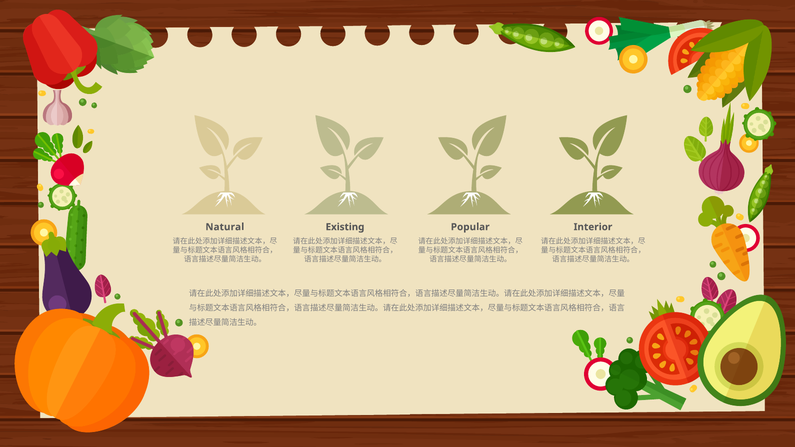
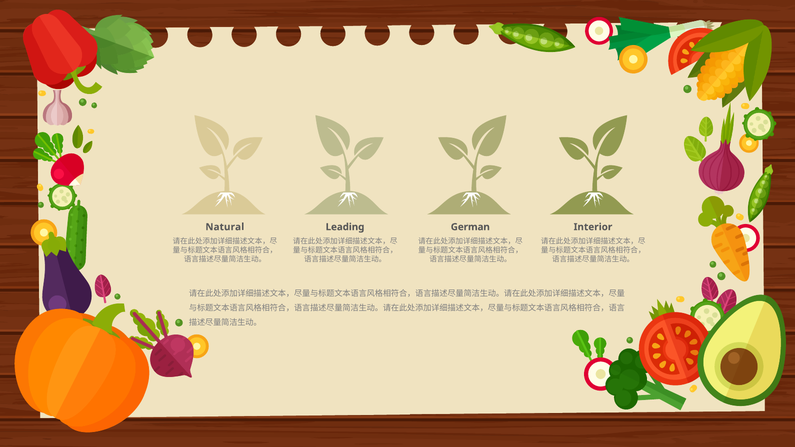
Existing: Existing -> Leading (345, 227)
Popular: Popular -> German (470, 227)
